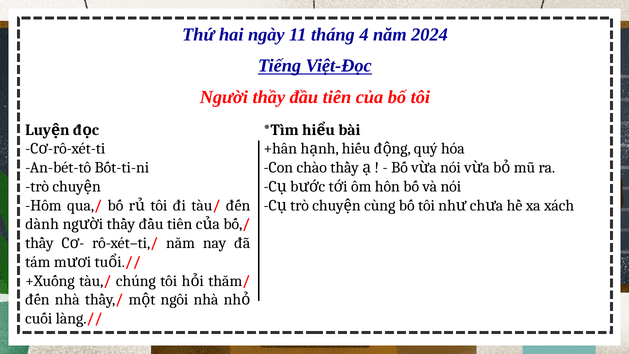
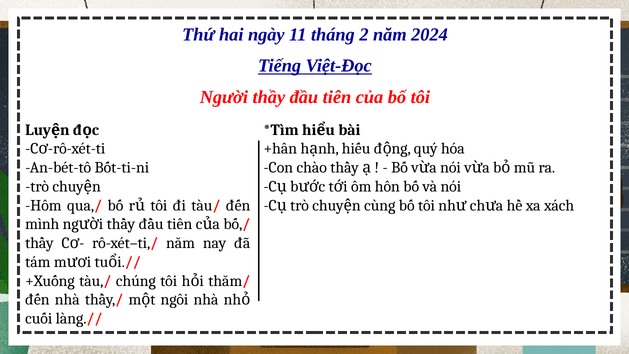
4: 4 -> 2 (364, 35)
dành: dành -> mình (42, 224)
